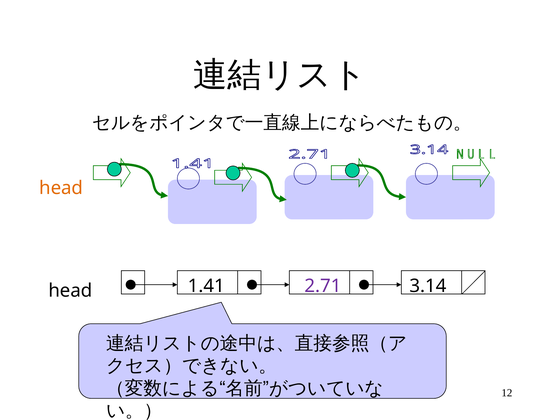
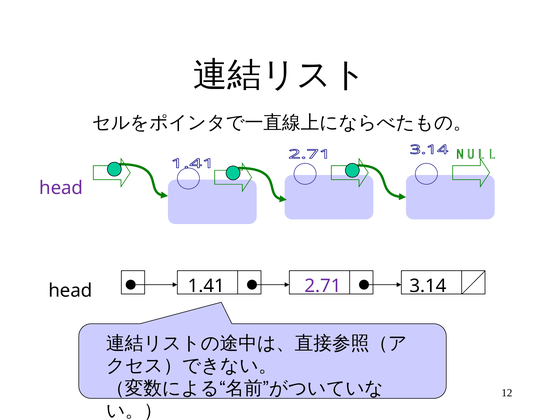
head colour: orange -> purple (61, 188)
